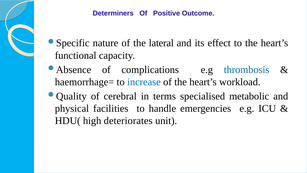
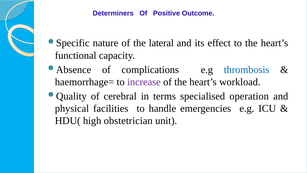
increase colour: blue -> purple (144, 82)
metabolic: metabolic -> operation (249, 96)
deteriorates: deteriorates -> obstetrician (128, 121)
